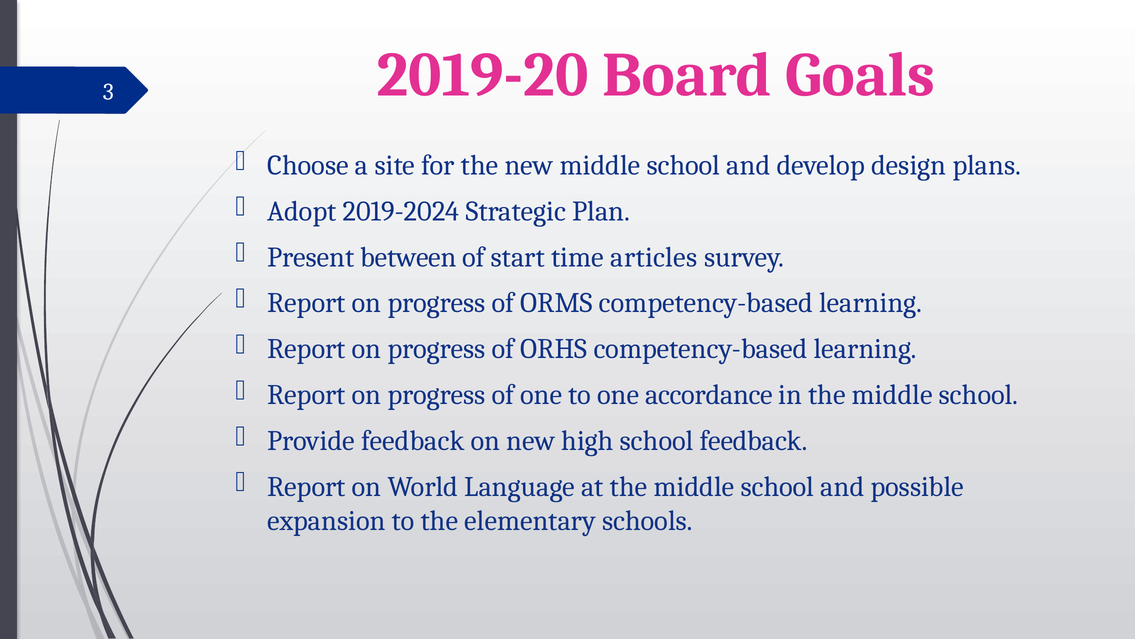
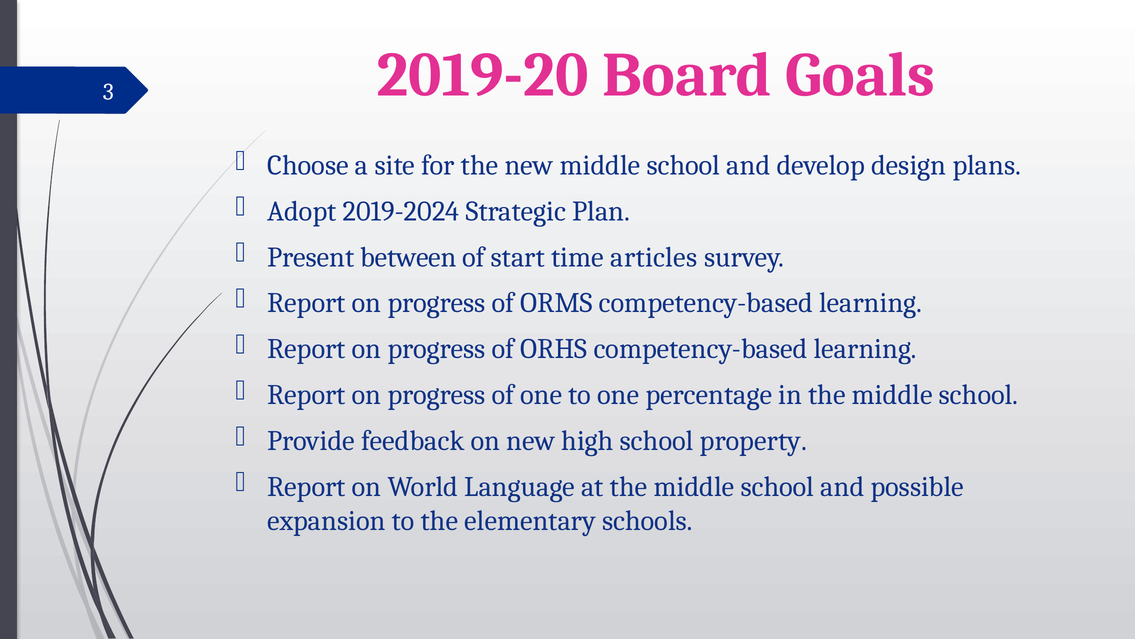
accordance: accordance -> percentage (709, 395)
school feedback: feedback -> property (753, 440)
